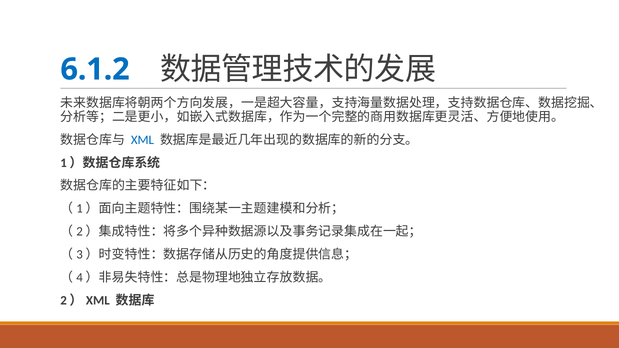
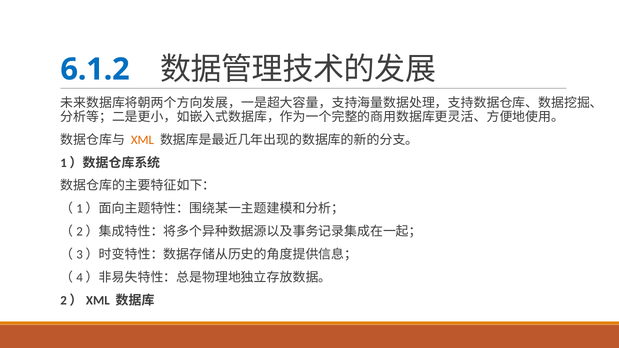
XML colour: blue -> orange (142, 140)
